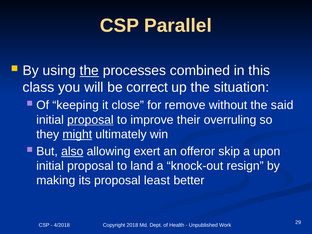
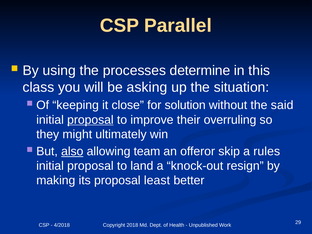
the underline: present -> none (89, 71)
combined: combined -> determine (200, 71)
correct: correct -> asking (147, 87)
remove: remove -> solution (185, 105)
might underline: present -> none (77, 134)
exert: exert -> team (147, 151)
upon: upon -> rules (267, 151)
